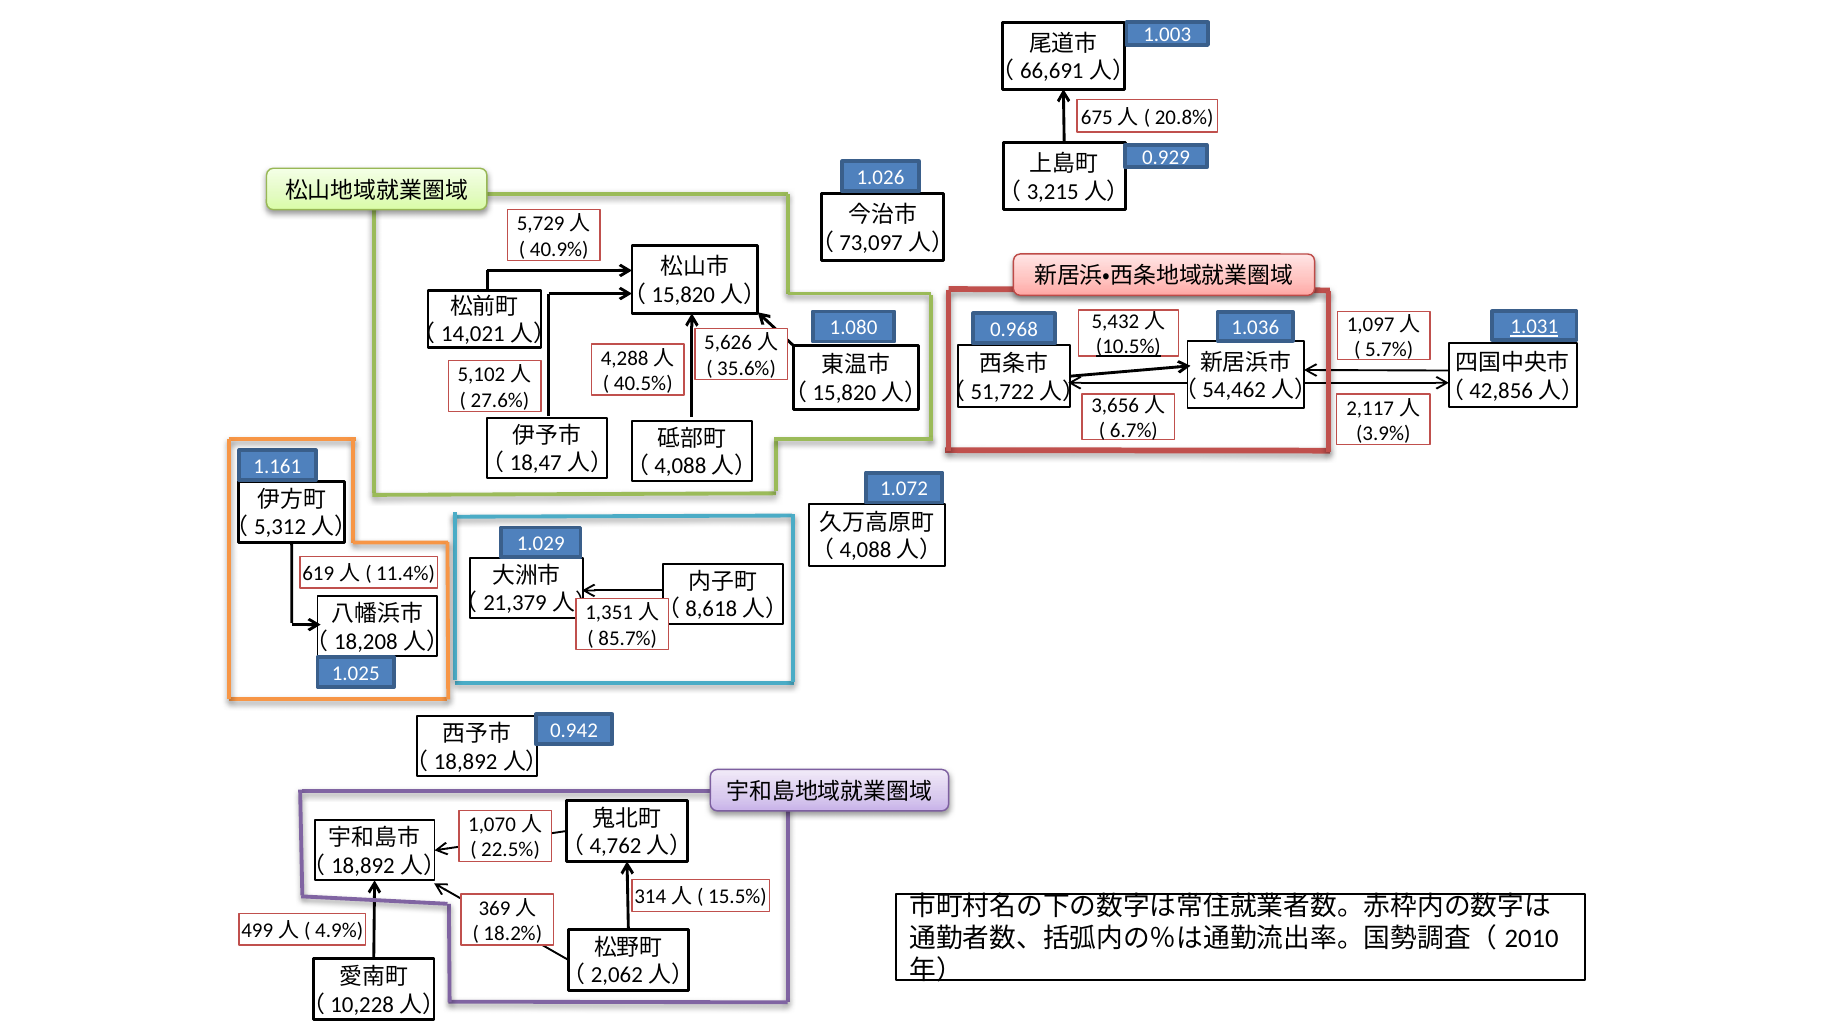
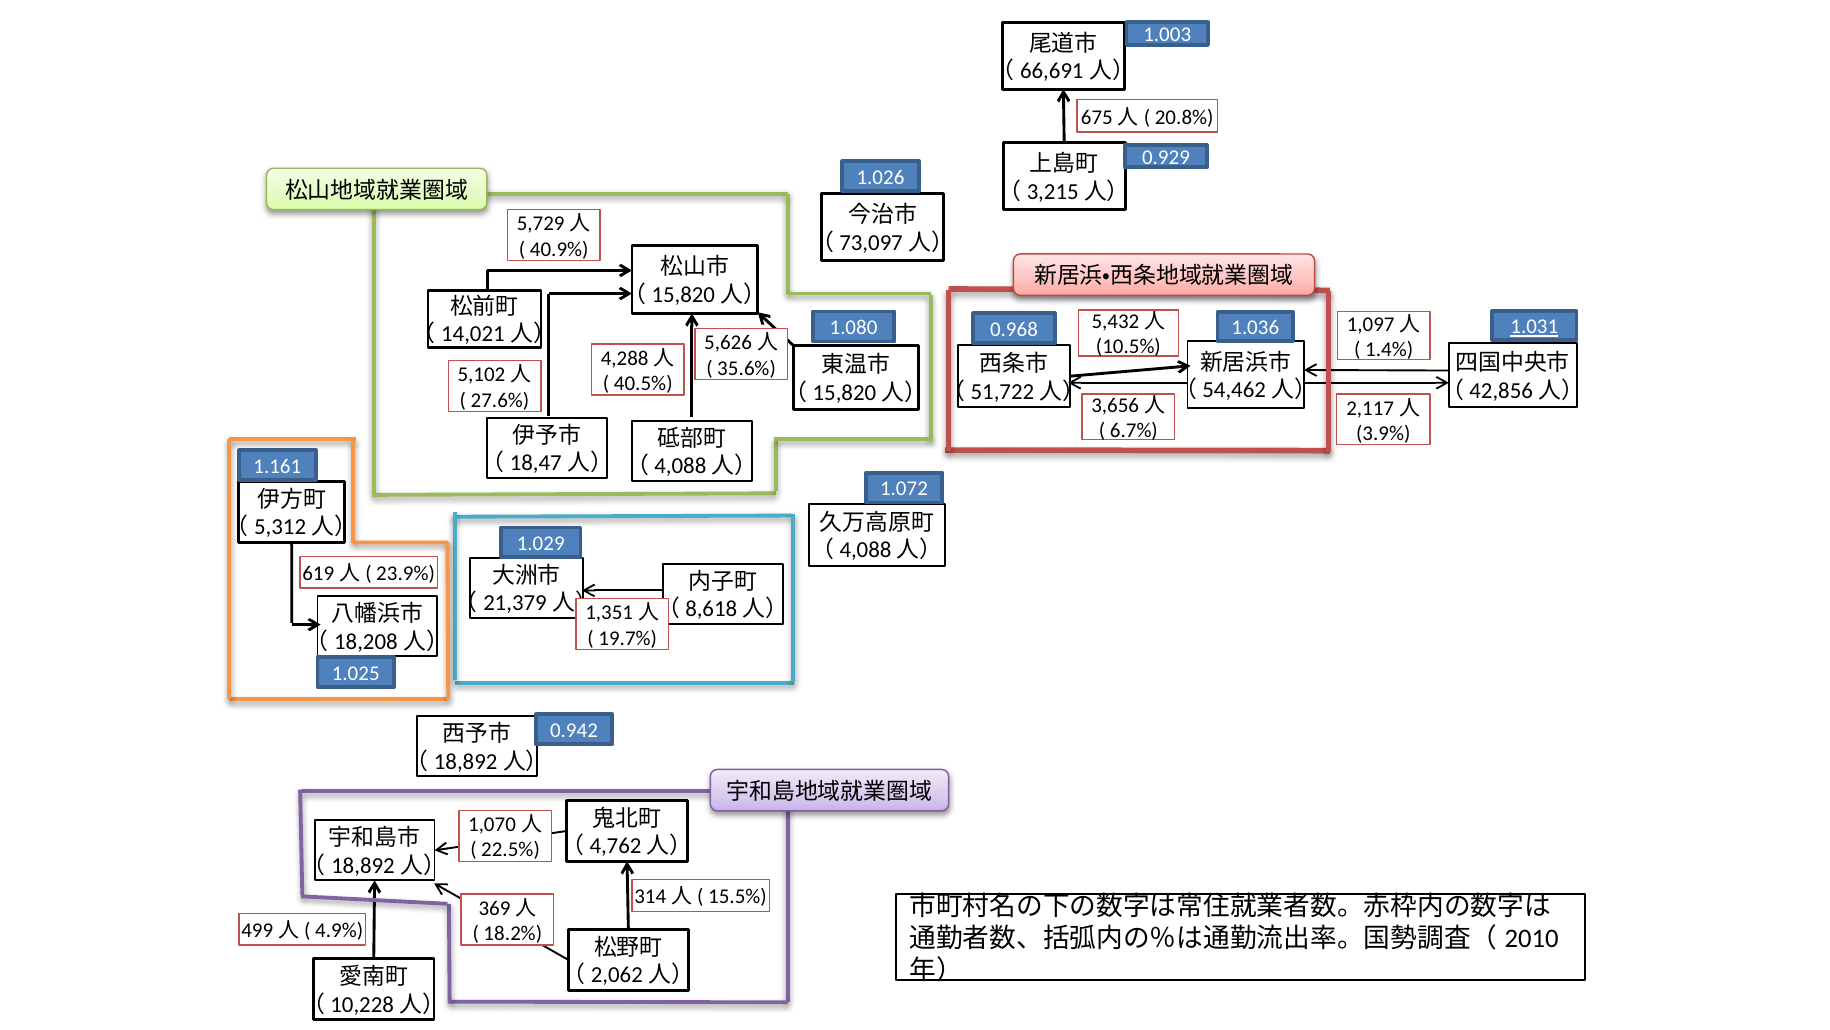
10.5% underline: present -> none (1128, 347)
5.7%: 5.7% -> 1.4% (1389, 349)
11.4%: 11.4% -> 23.9% (406, 573)
85.7%: 85.7% -> 19.7% (628, 638)
